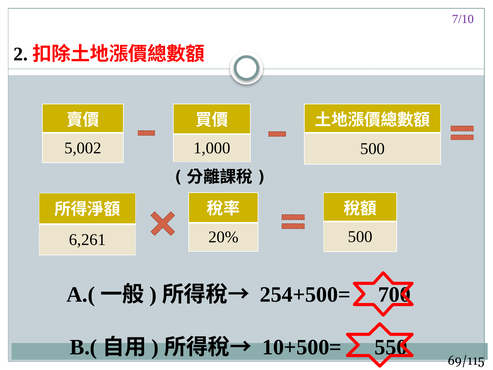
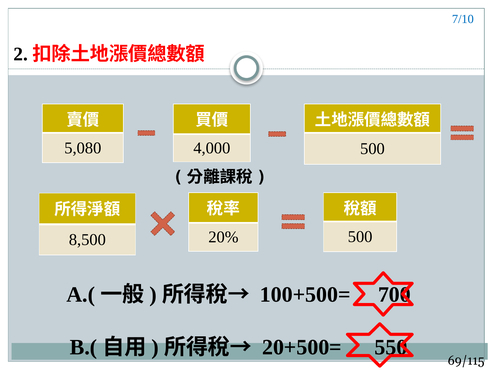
7/10 colour: purple -> blue (463, 19)
5,002: 5,002 -> 5,080 (83, 148)
1,000: 1,000 -> 4,000 (212, 148)
6,261: 6,261 -> 8,500 (87, 240)
254+500=: 254+500= -> 100+500= (305, 294)
10+500=: 10+500= -> 20+500= (302, 347)
